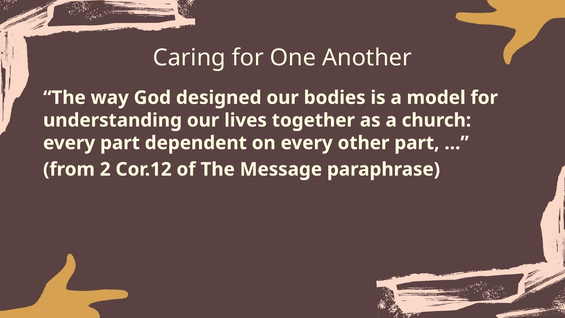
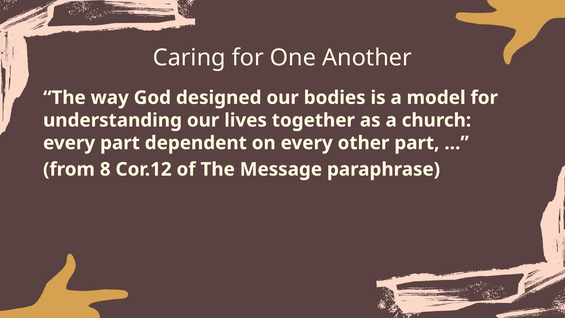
2: 2 -> 8 (105, 169)
